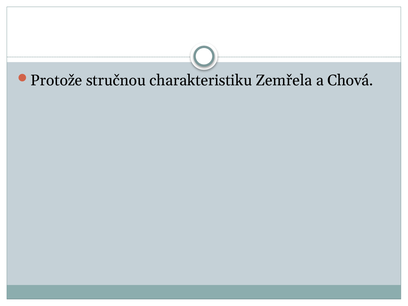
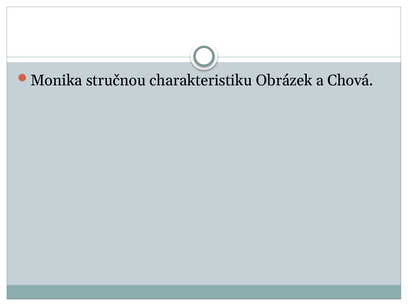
Protože: Protože -> Monika (56, 80)
Zemřela: Zemřela -> Obrázek (284, 80)
